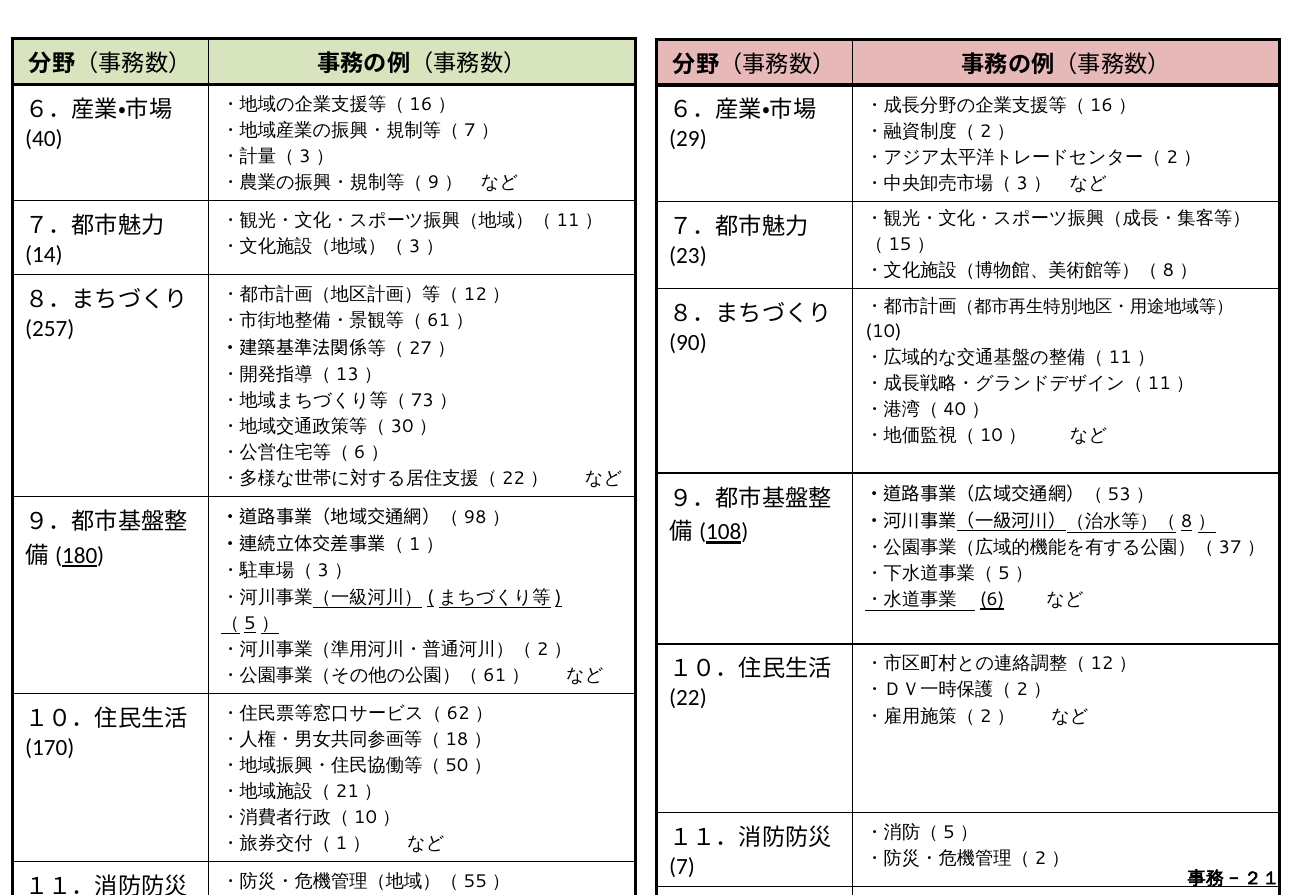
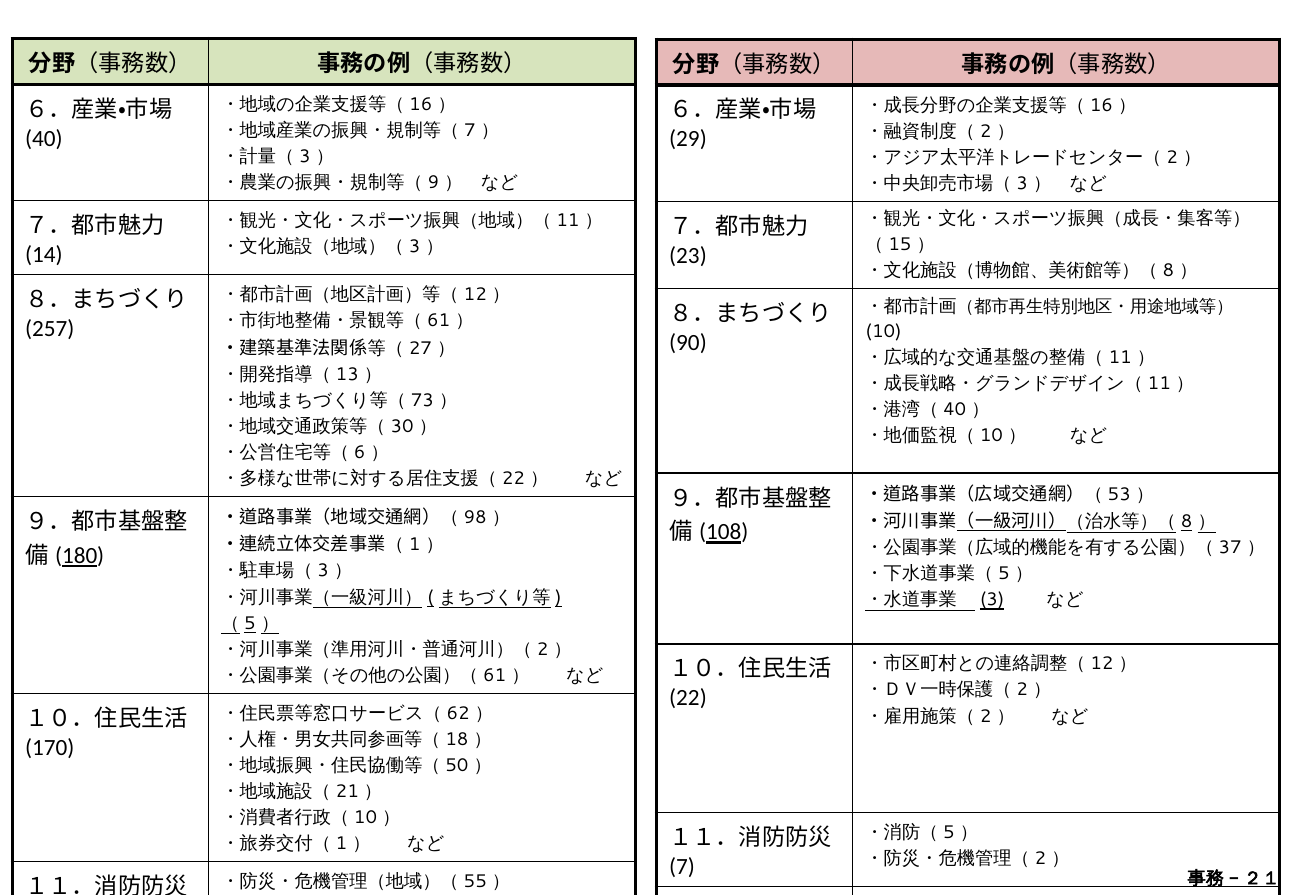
6: 6 -> 3 (992, 599)
